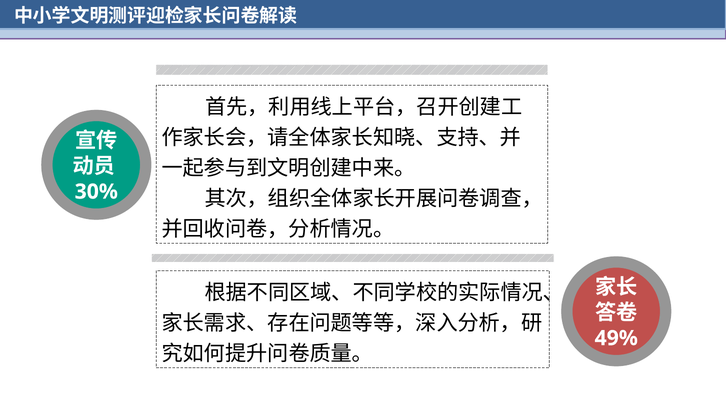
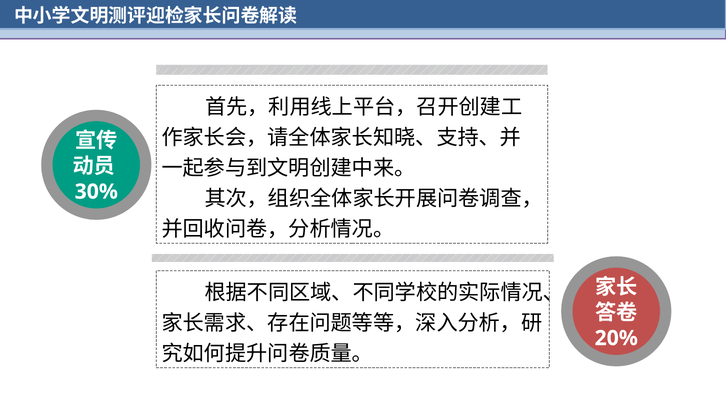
49%: 49% -> 20% (616, 338)
